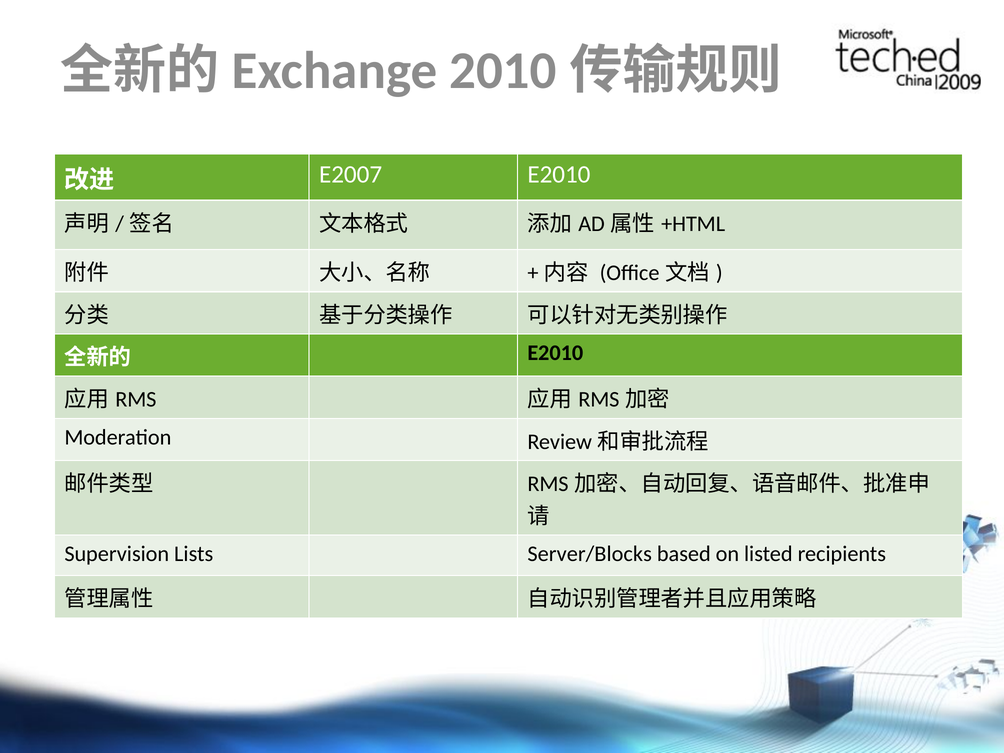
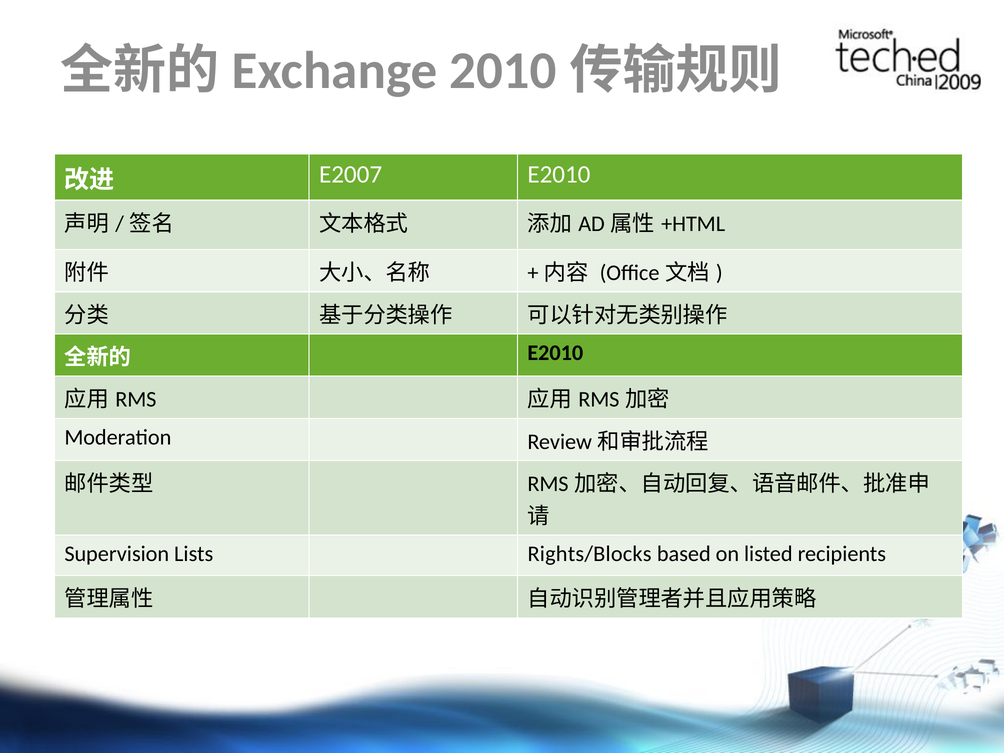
Server/Blocks: Server/Blocks -> Rights/Blocks (590, 554)
